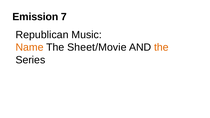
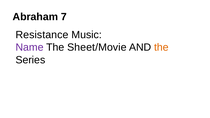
Emission: Emission -> Abraham (35, 17)
Republican: Republican -> Resistance (42, 35)
Name colour: orange -> purple (30, 47)
